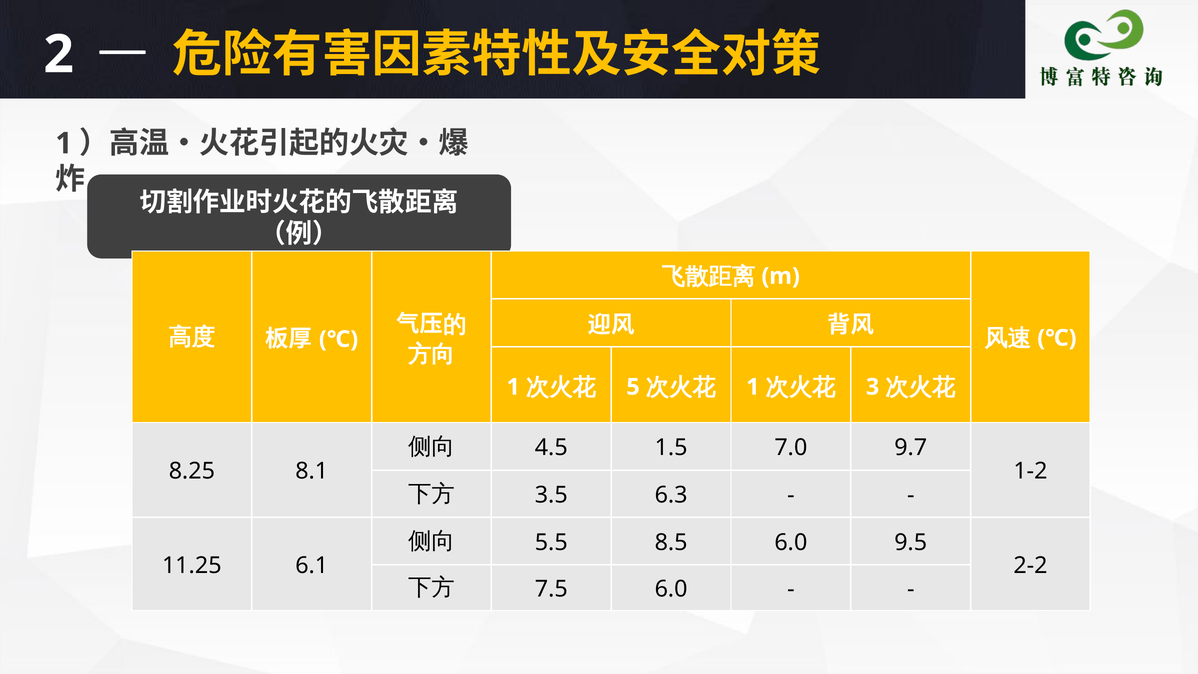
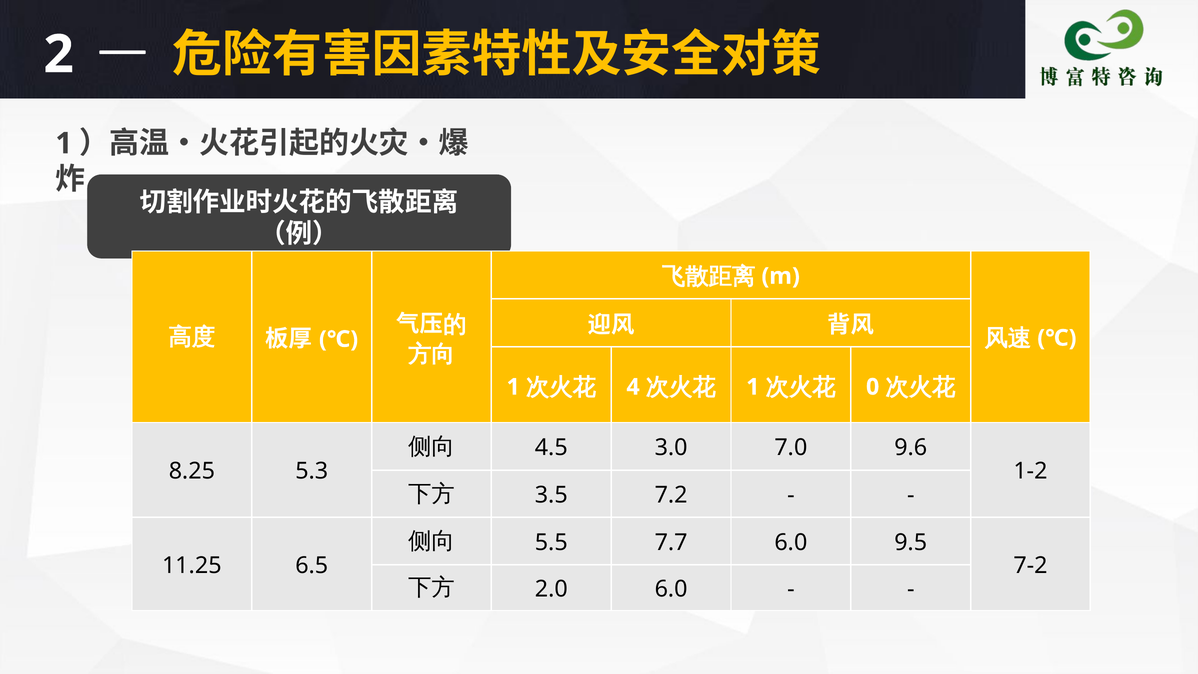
5: 5 -> 4 (633, 387)
3: 3 -> 0 (873, 387)
1.5: 1.5 -> 3.0 (671, 448)
9.7: 9.7 -> 9.6 (911, 448)
8.1: 8.1 -> 5.3 (312, 471)
6.3: 6.3 -> 7.2 (671, 495)
8.5: 8.5 -> 7.7 (671, 542)
6.1: 6.1 -> 6.5 (312, 565)
2-2: 2-2 -> 7-2 (1030, 565)
7.5: 7.5 -> 2.0 (551, 589)
